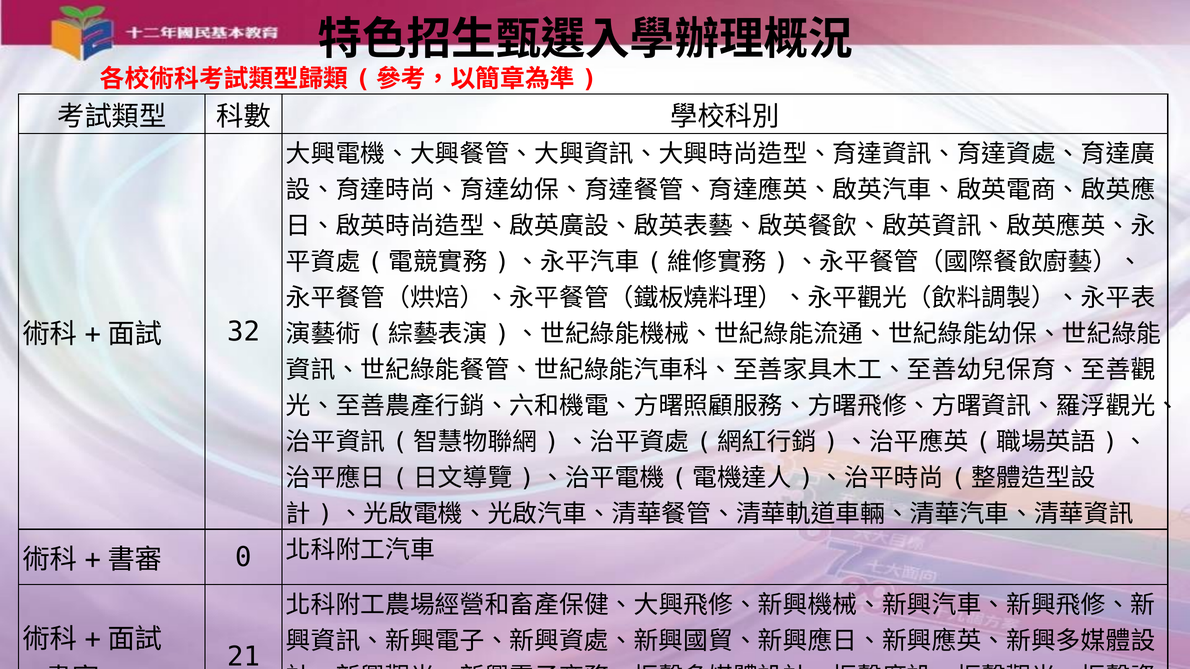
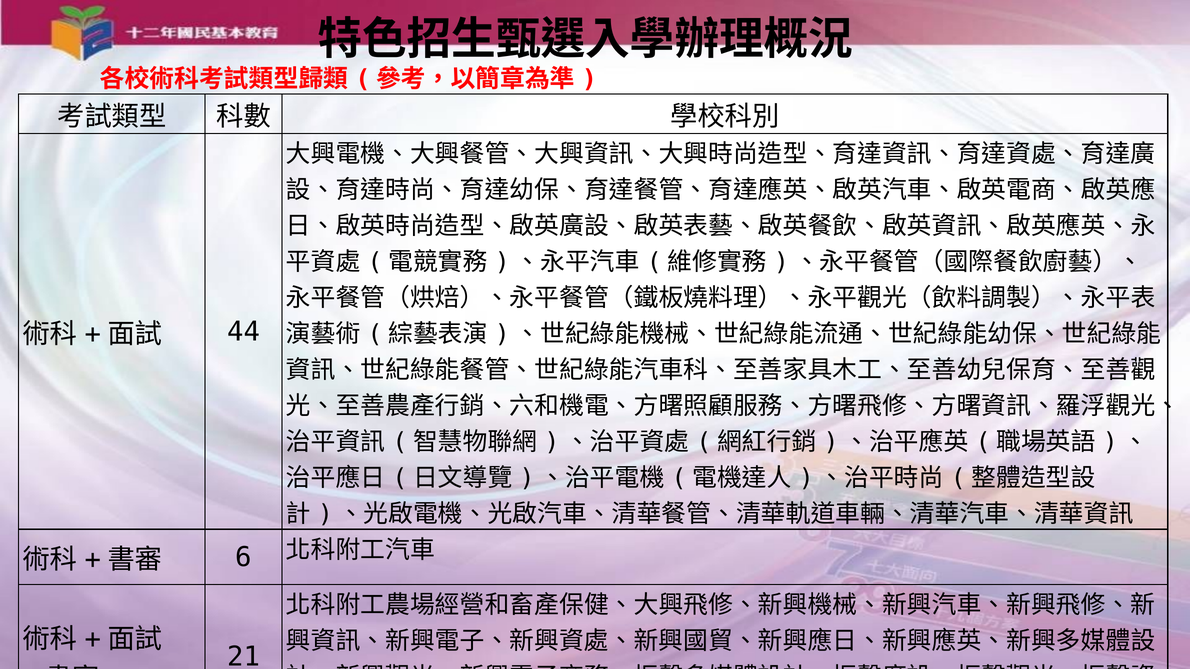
32: 32 -> 44 (244, 332)
0: 0 -> 6 (244, 558)
